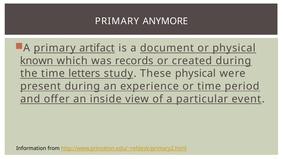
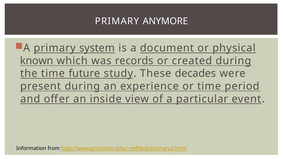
artifact: artifact -> system (97, 48)
letters: letters -> future (84, 74)
These physical: physical -> decades (195, 74)
